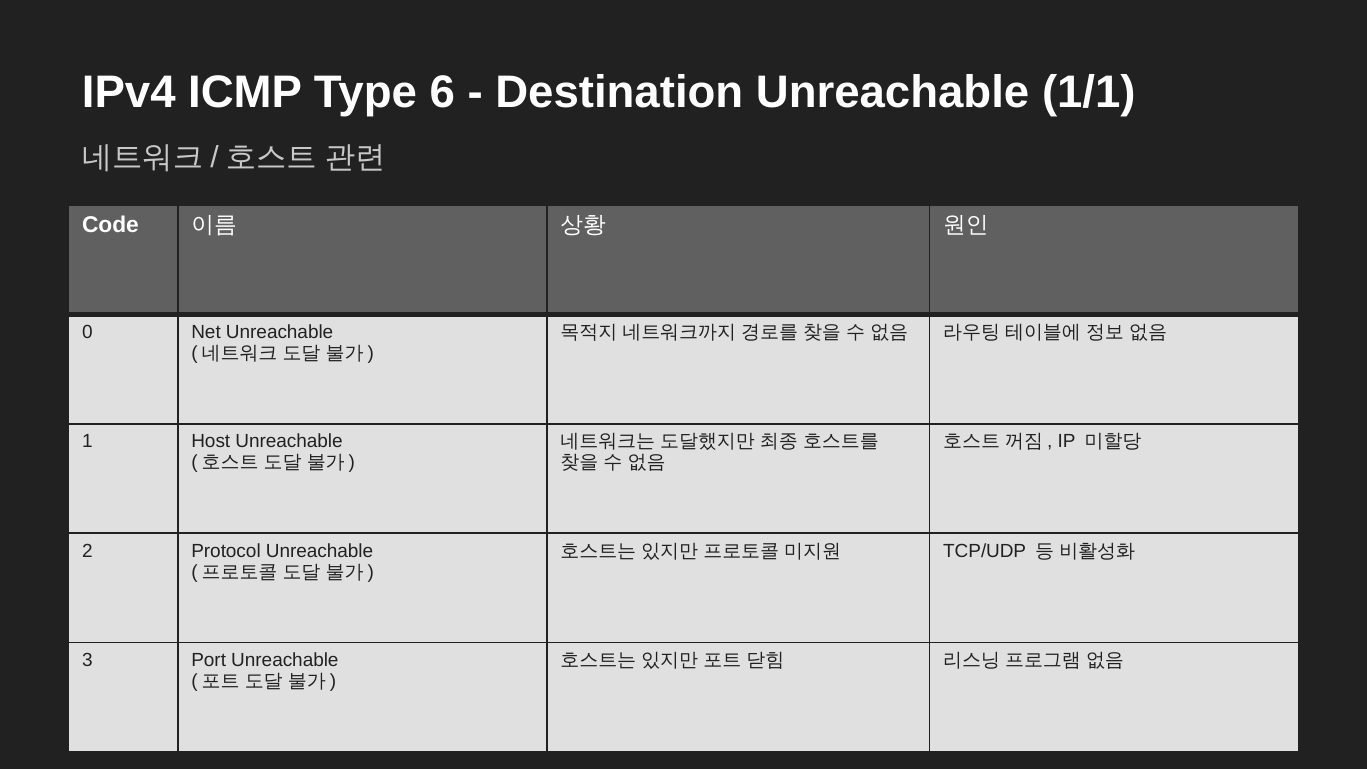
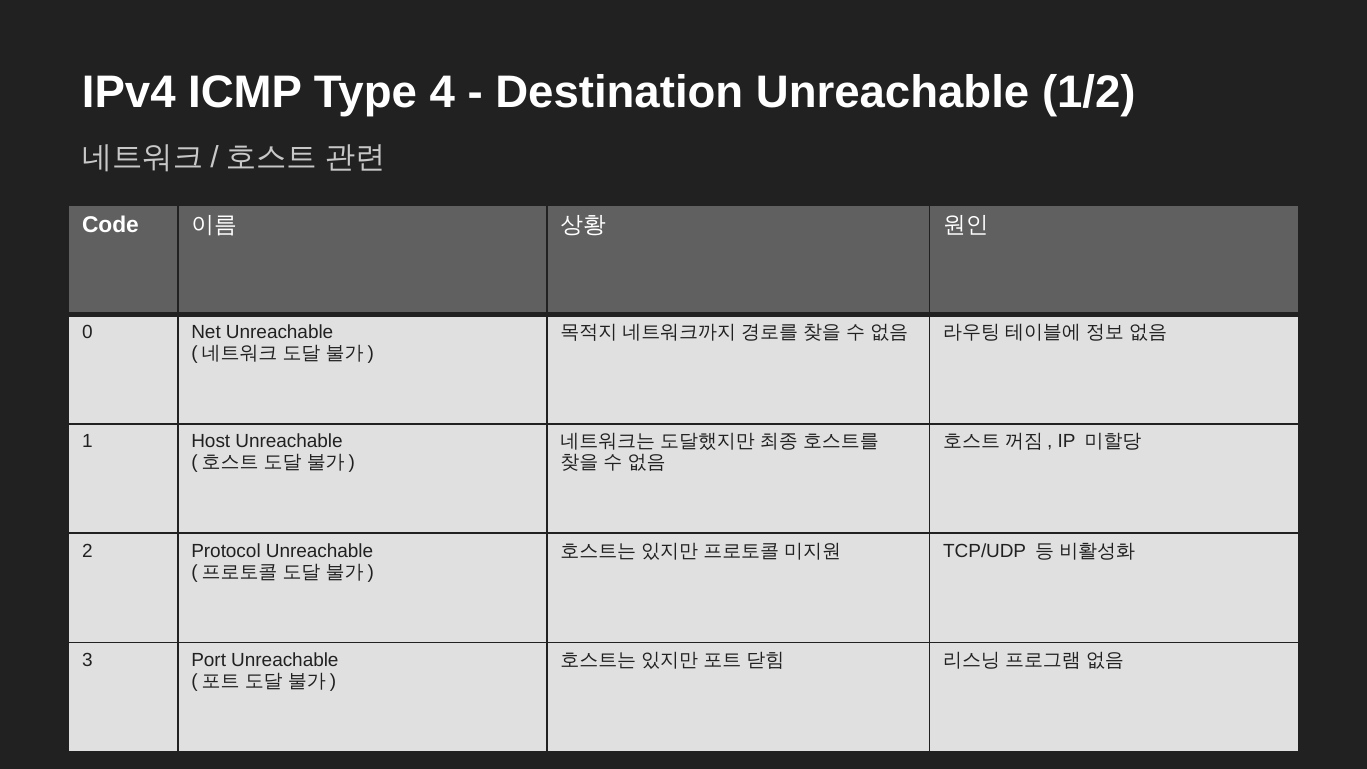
6: 6 -> 4 (442, 92)
1/1: 1/1 -> 1/2 (1089, 92)
